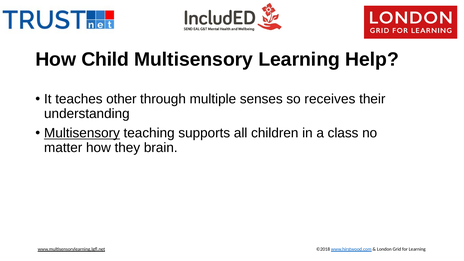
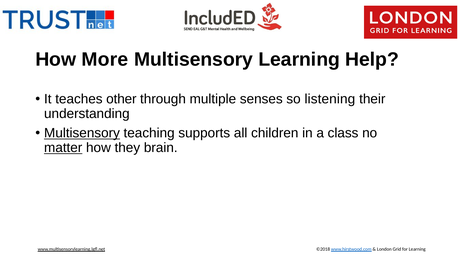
Child: Child -> More (105, 59)
receives: receives -> listening (330, 99)
matter underline: none -> present (63, 148)
